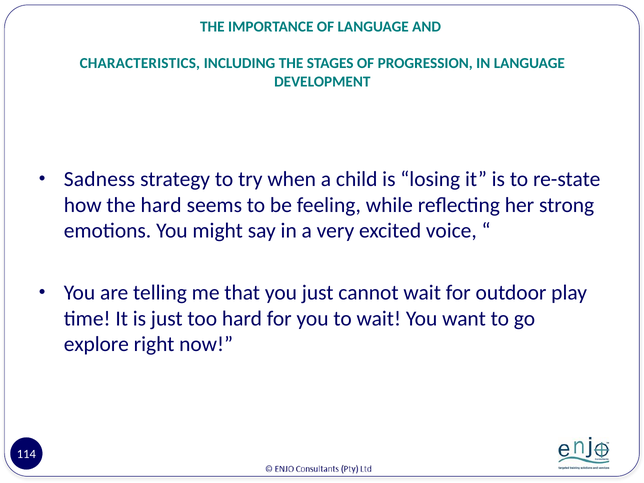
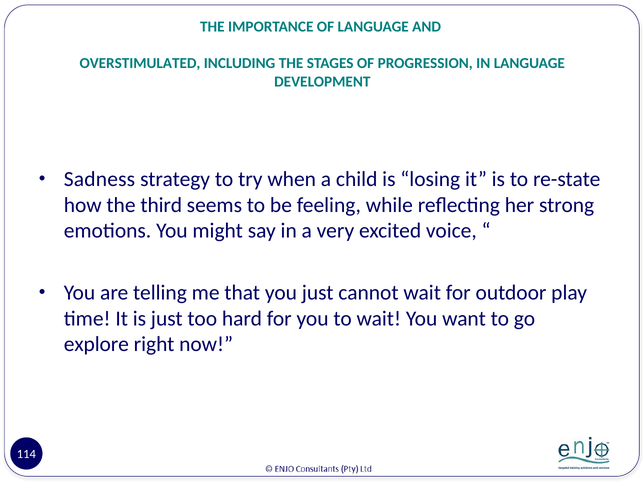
CHARACTERISTICS: CHARACTERISTICS -> OVERSTIMULATED (140, 63)
the hard: hard -> third (161, 205)
